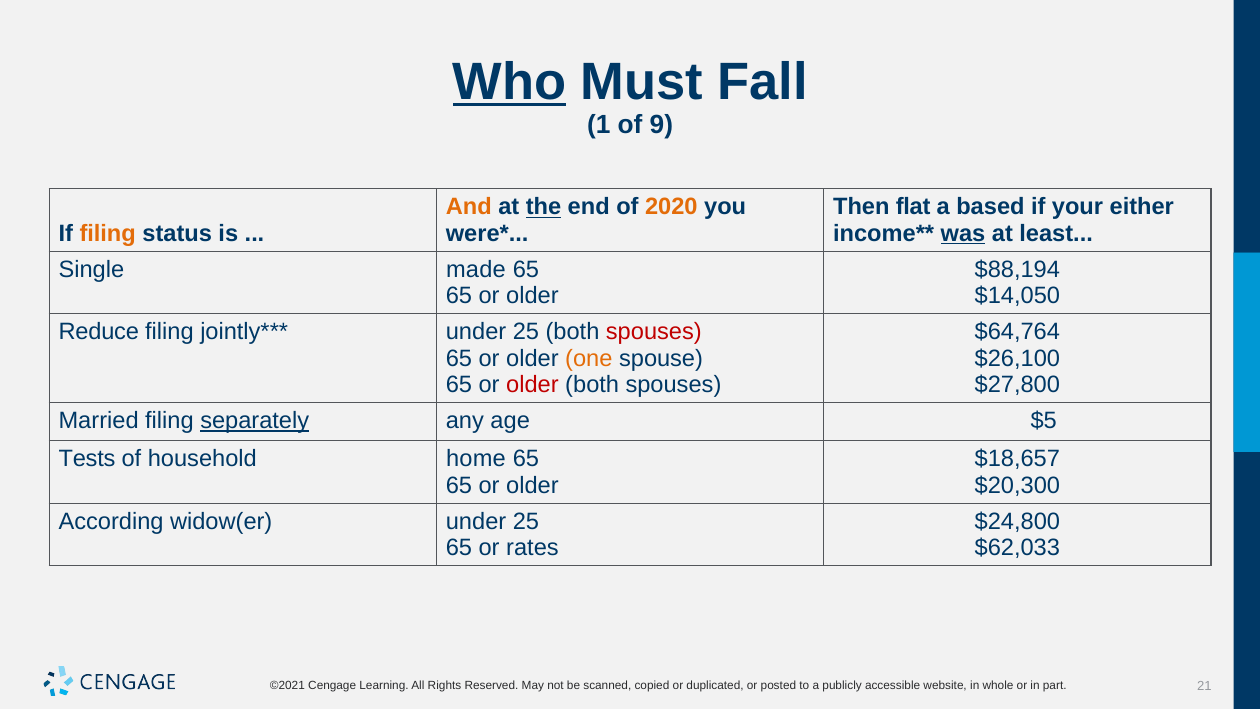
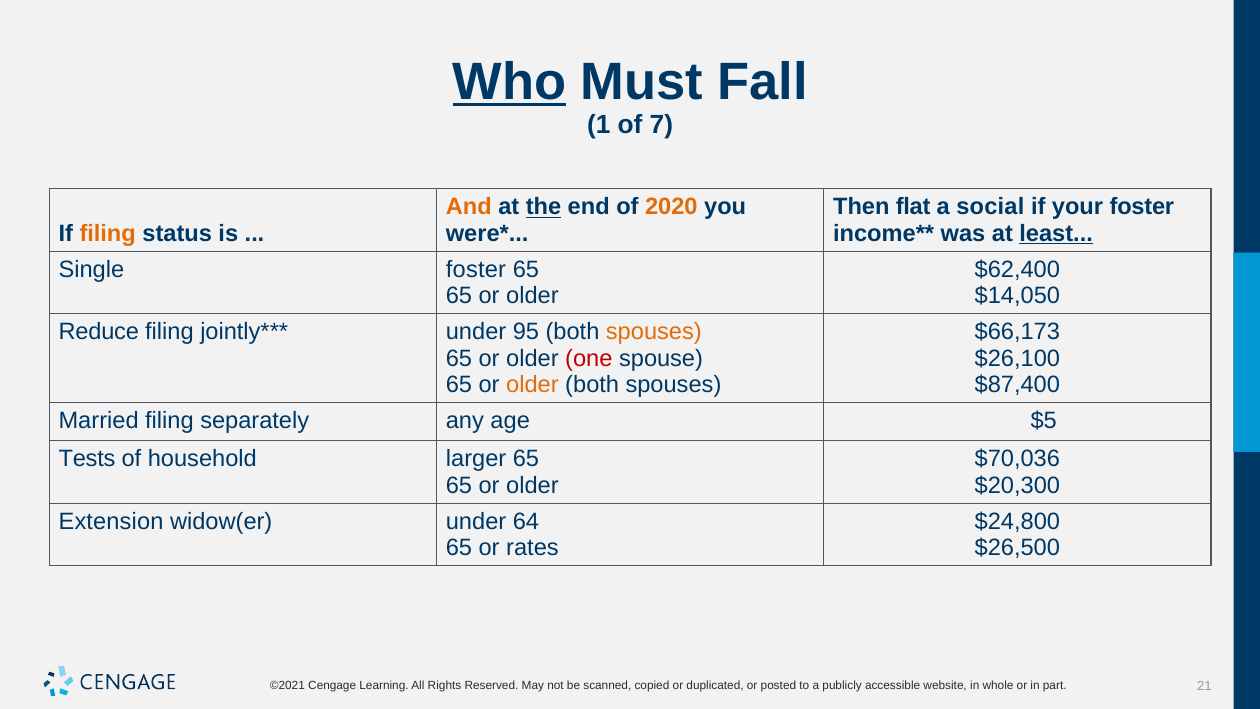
9: 9 -> 7 (661, 124)
based: based -> social (990, 207)
your either: either -> foster (1142, 207)
was underline: present -> none (963, 234)
least underline: none -> present (1056, 234)
Single made: made -> foster (476, 269)
$88,194: $88,194 -> $62,400 (1017, 269)
25: 25 -> 95 (526, 332)
spouses colour: red -> orange (654, 332)
$64,764: $64,764 -> $66,173 (1017, 332)
one colour: orange -> red (589, 358)
older colour: red -> orange (532, 385)
$27,800: $27,800 -> $87,400 (1017, 385)
separately underline: present -> none (255, 421)
home: home -> larger (476, 459)
$18,657: $18,657 -> $70,036 (1017, 459)
According: According -> Extension (111, 521)
widow(er under 25: 25 -> 64 (526, 521)
$62,033: $62,033 -> $26,500 (1017, 548)
